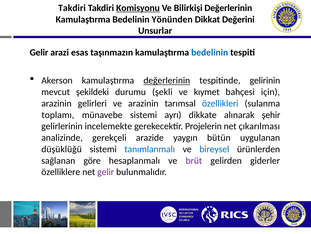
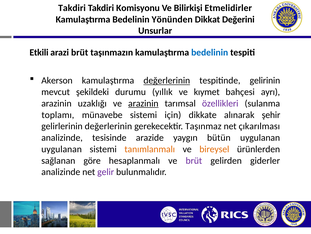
Komisyonu underline: present -> none (138, 8)
Bilirkişi Değerlerinin: Değerlerinin -> Etmelidirler (228, 8)
Gelir: Gelir -> Etkili (39, 52)
arazi esas: esas -> brüt (80, 52)
şekli: şekli -> yıllık (162, 92)
için: için -> ayrı (270, 92)
gelirleri: gelirleri -> uzaklığı (92, 103)
arazinin underline: none -> present (143, 103)
özellikleri colour: blue -> purple (220, 103)
ayrı: ayrı -> için (173, 115)
gelirlerinin incelemekte: incelemekte -> değerlerinin (108, 126)
Projelerin: Projelerin -> Taşınmaz (203, 126)
gerekçeli: gerekçeli -> tesisinde (109, 137)
düşüklüğü: düşüklüğü -> uygulanan (62, 149)
tanımlanmalı colour: blue -> orange (150, 149)
bireysel colour: blue -> orange (214, 149)
özelliklere: özelliklere -> analizinde (61, 172)
